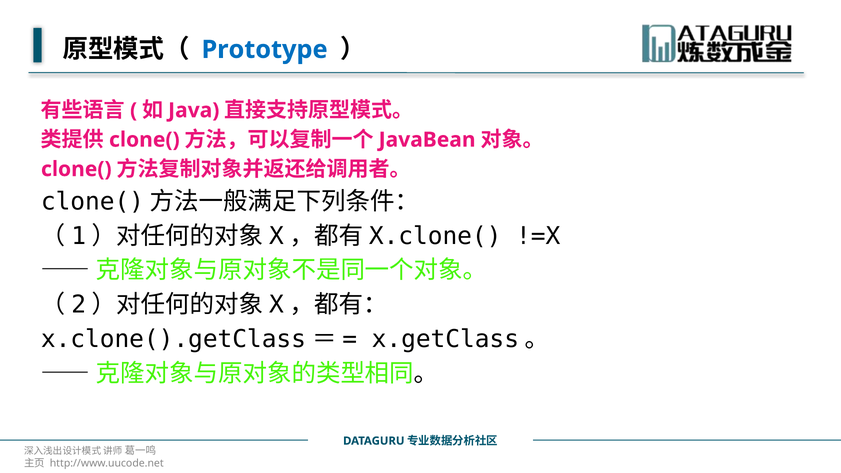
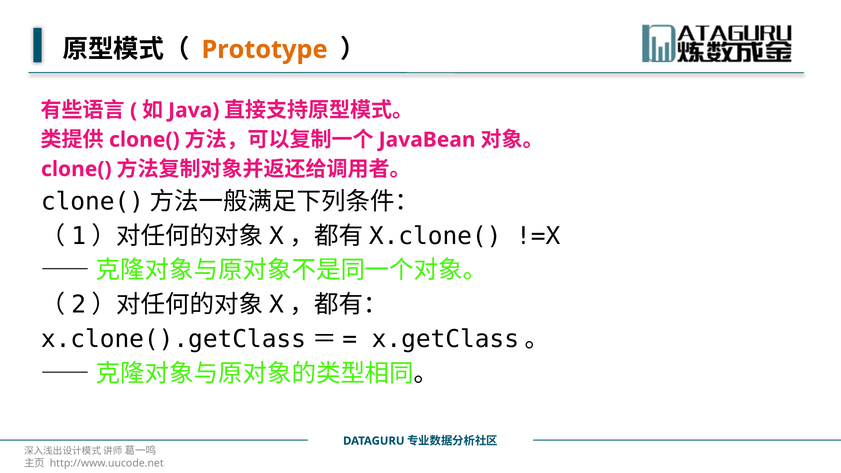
Prototype colour: blue -> orange (265, 50)
